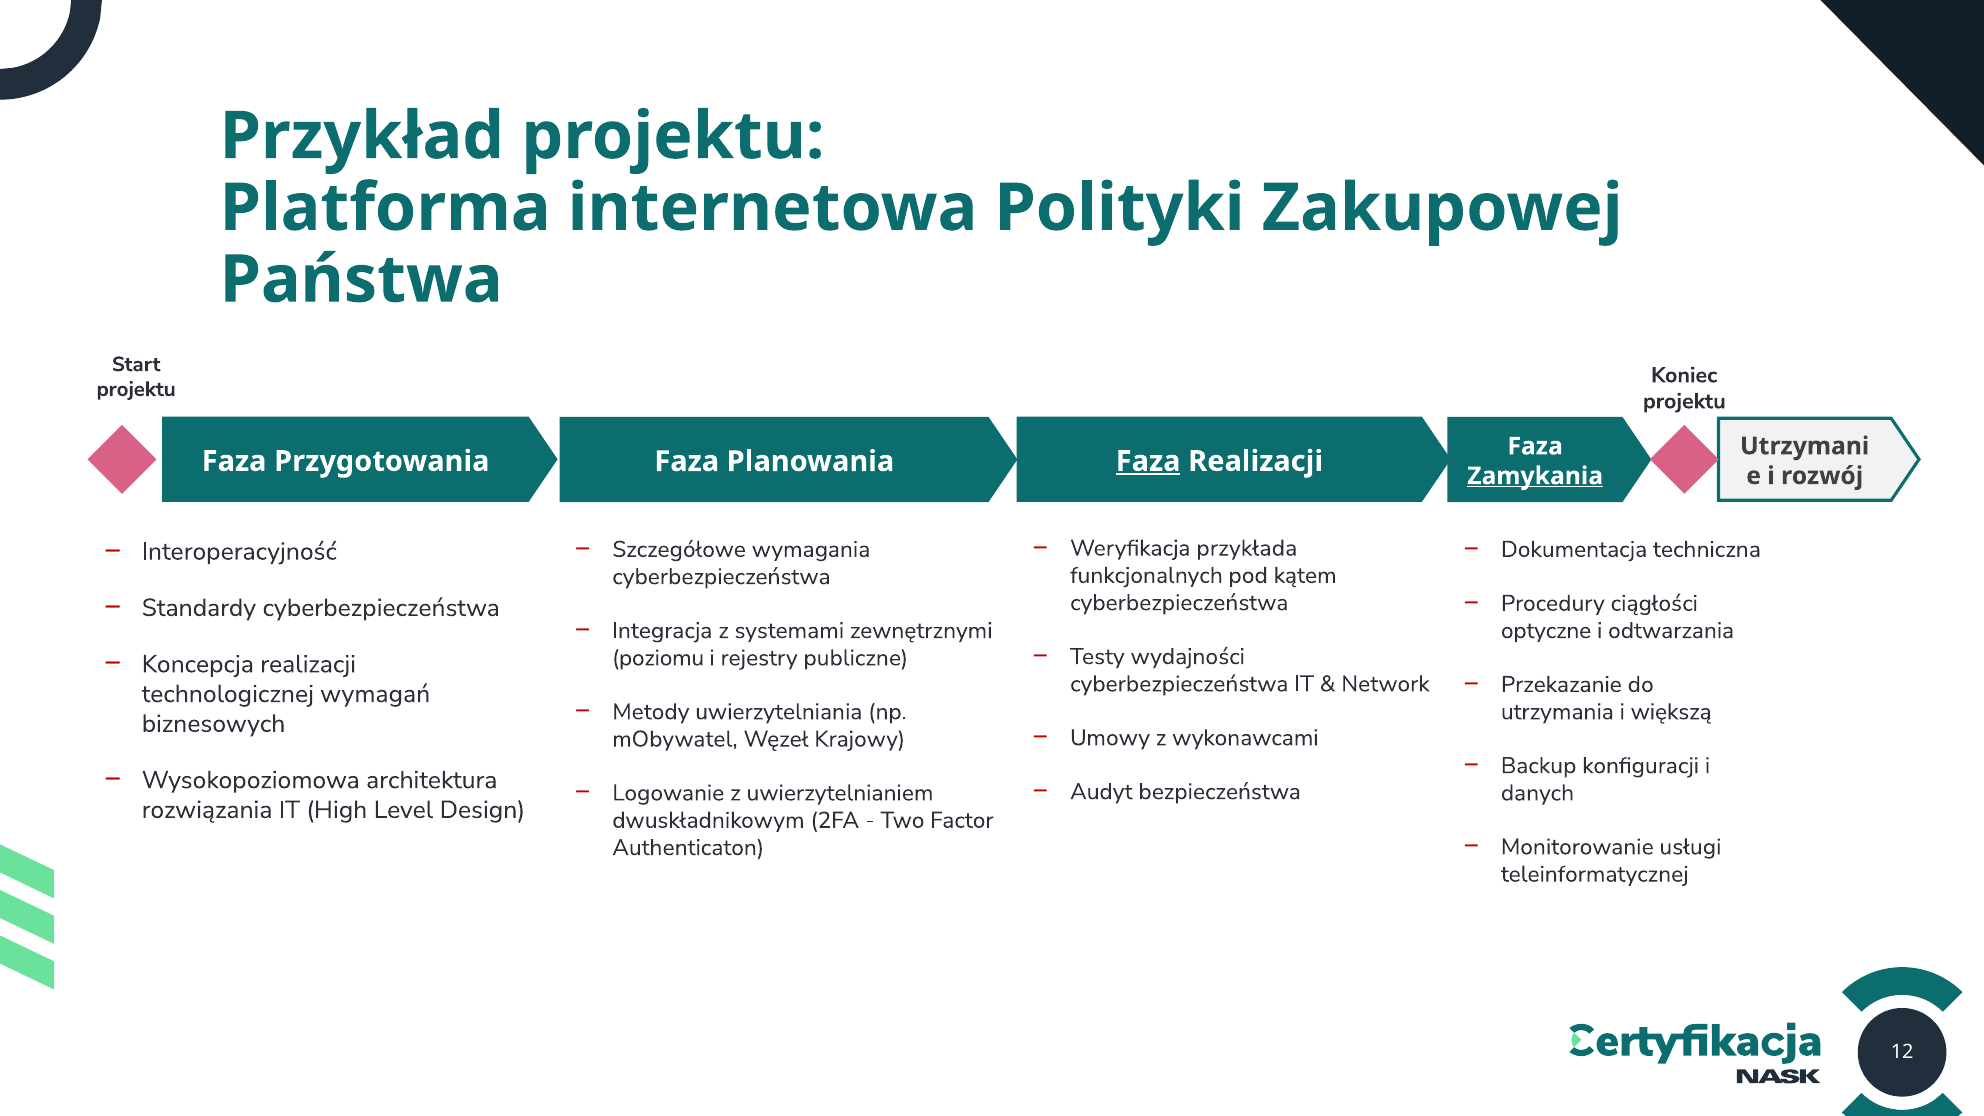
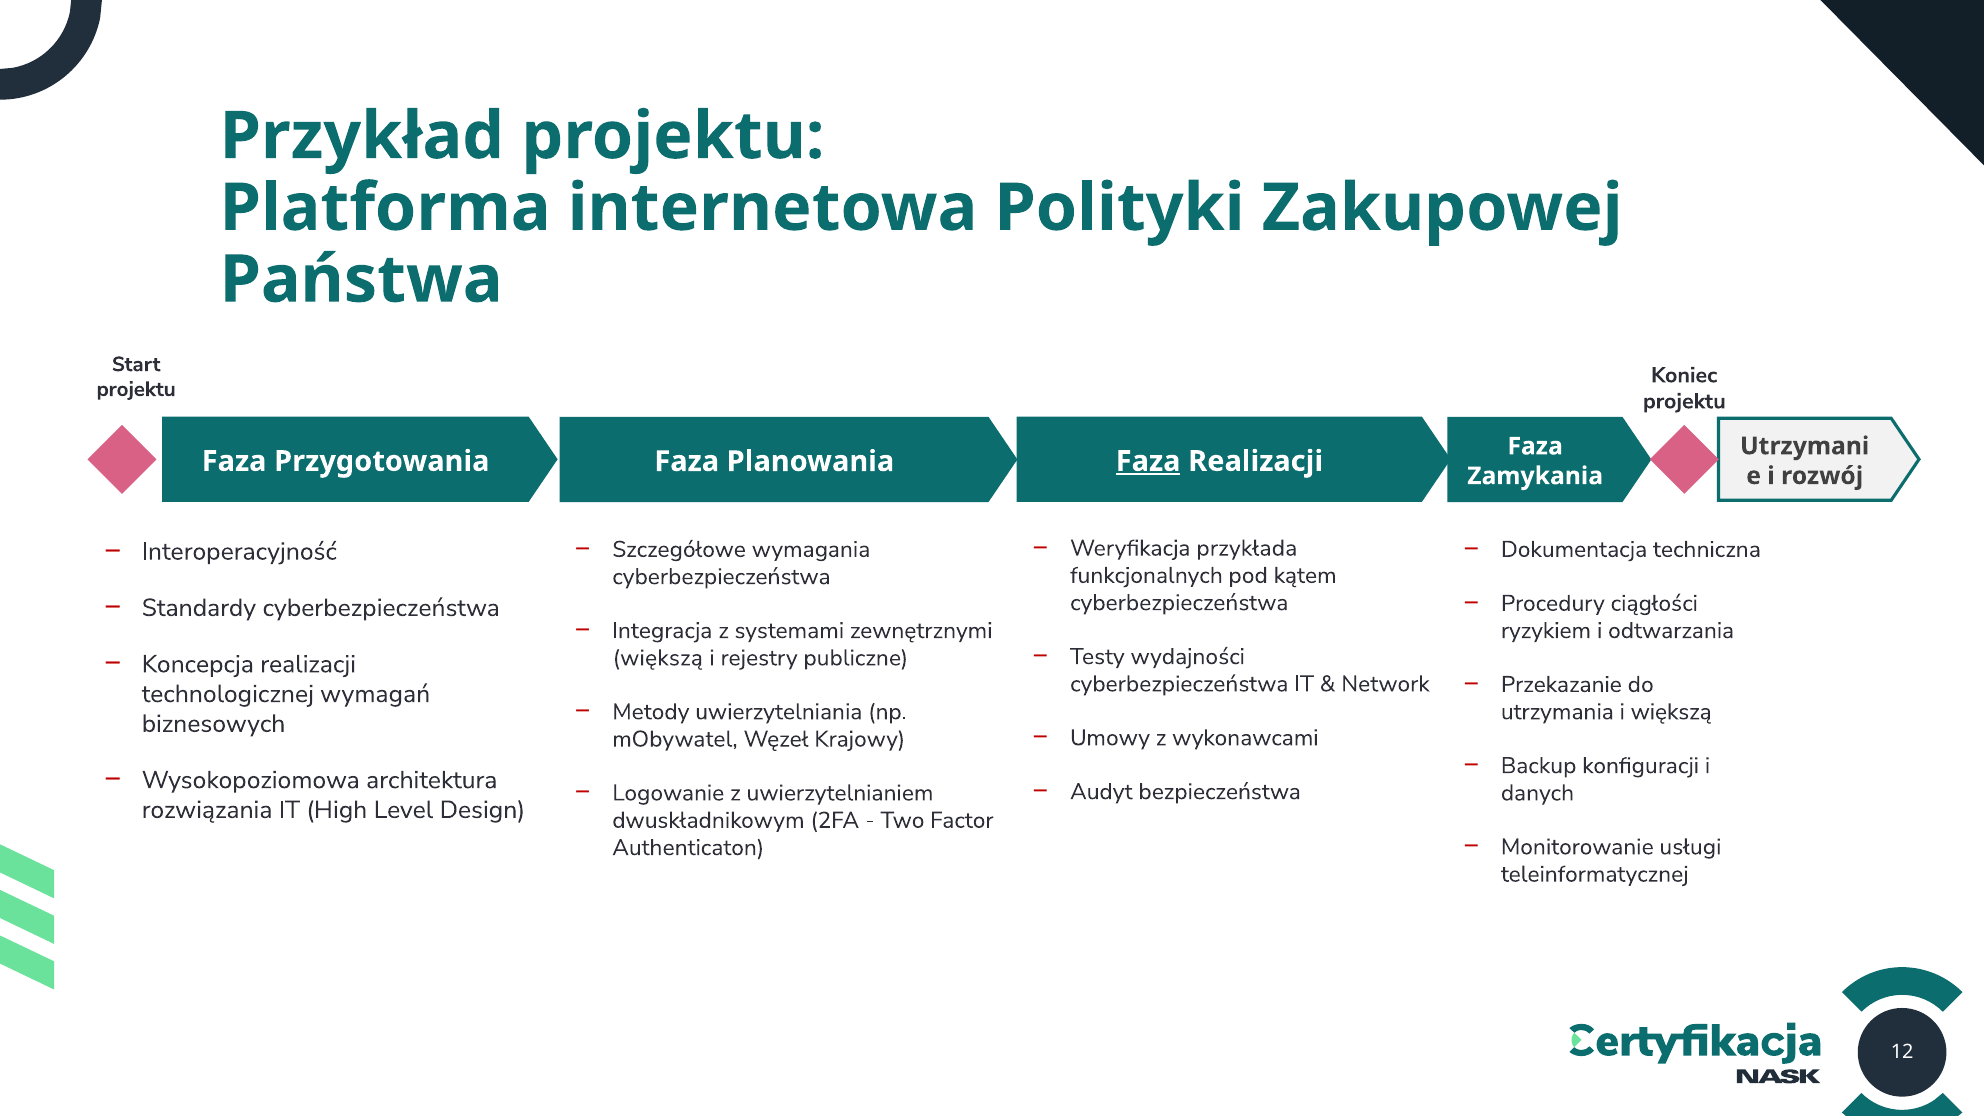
Zamykania underline: present -> none (1535, 476)
optyczne: optyczne -> ryzykiem (1546, 631)
poziomu: poziomu -> większą (658, 658)
